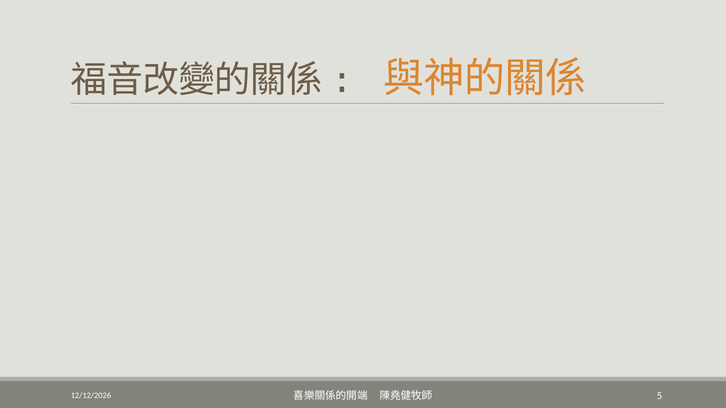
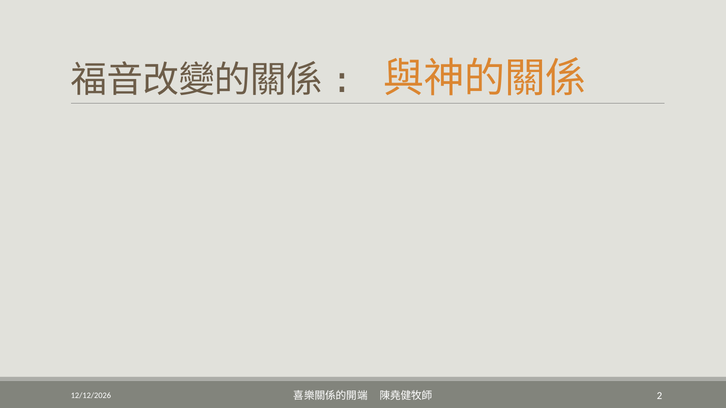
5: 5 -> 2 (660, 396)
